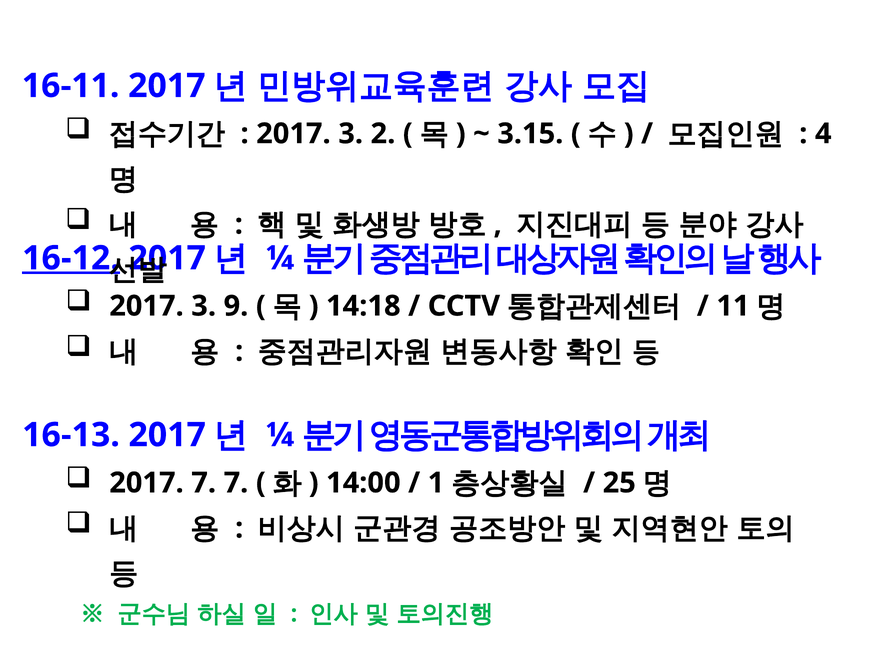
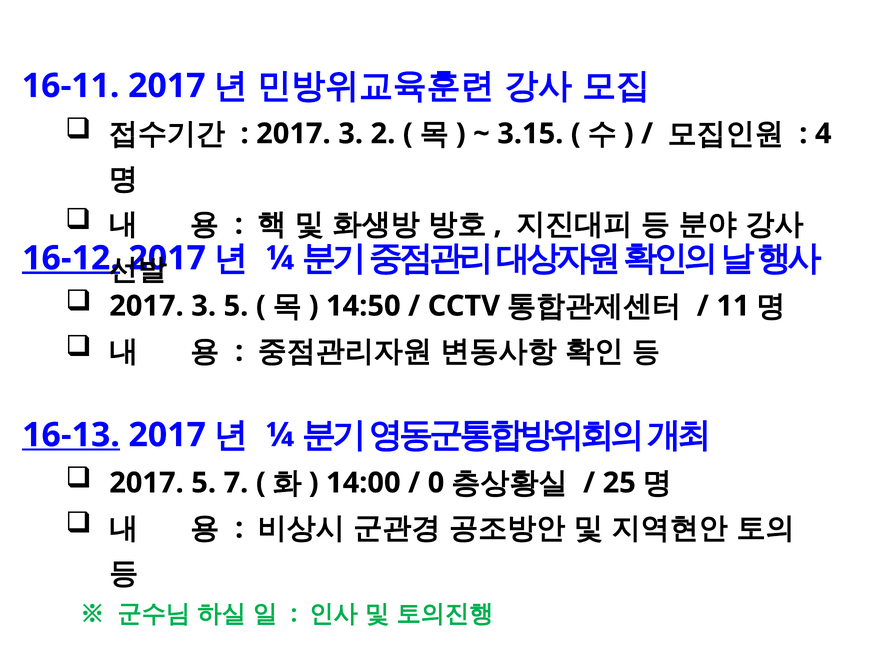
3 9: 9 -> 5 (236, 306)
14:18: 14:18 -> 14:50 (363, 306)
16-13 underline: none -> present (71, 435)
2017 7: 7 -> 5 (204, 483)
1: 1 -> 0 (436, 483)
